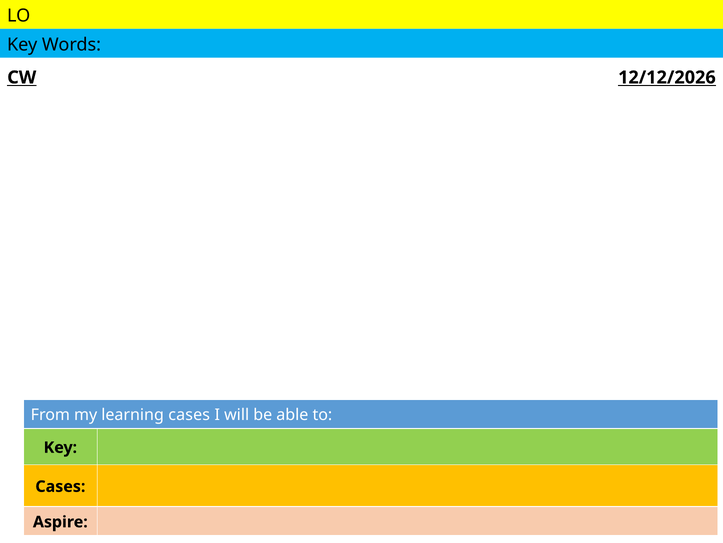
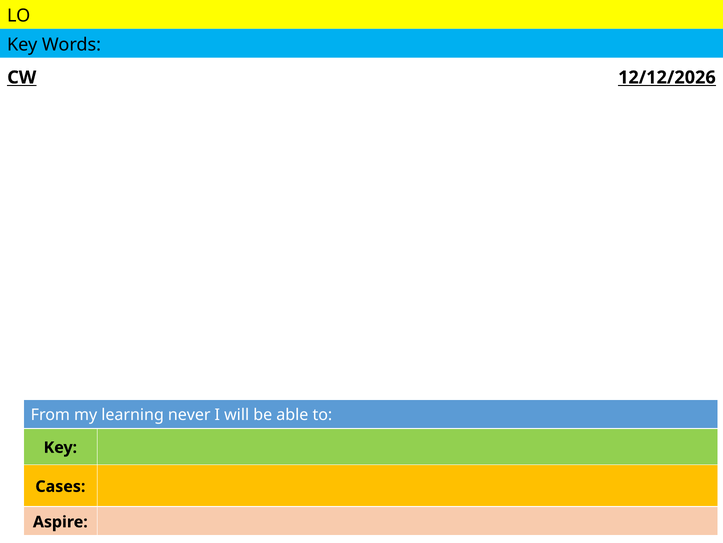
learning cases: cases -> never (189, 414)
